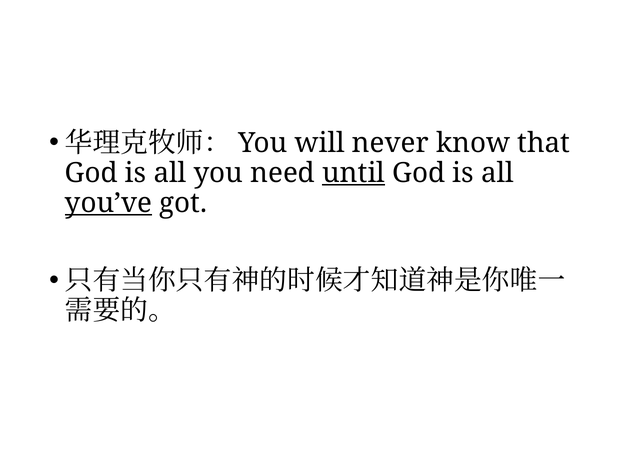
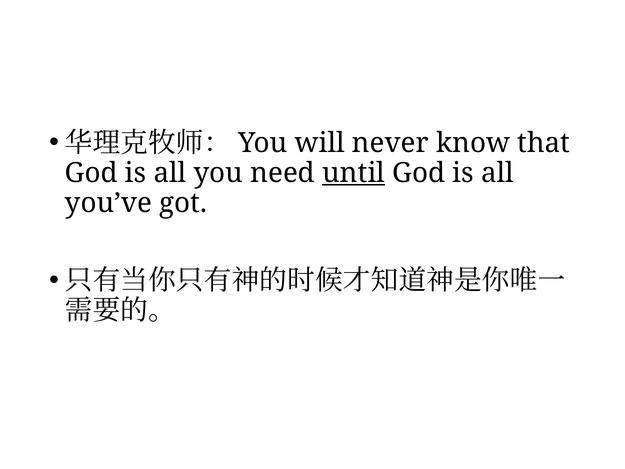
you’ve underline: present -> none (108, 203)
